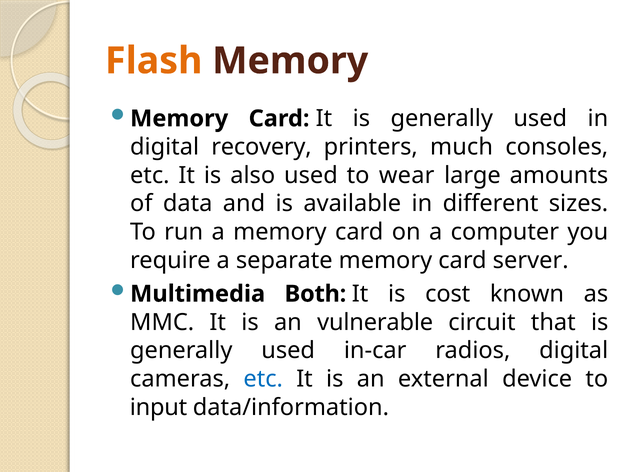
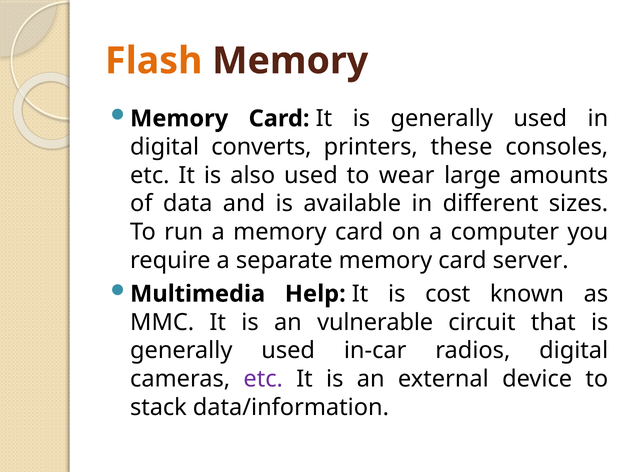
recovery: recovery -> converts (261, 147)
much: much -> these (462, 147)
Both: Both -> Help (315, 294)
etc colour: blue -> purple (263, 379)
input: input -> stack (158, 407)
